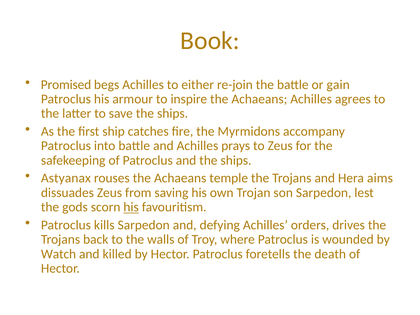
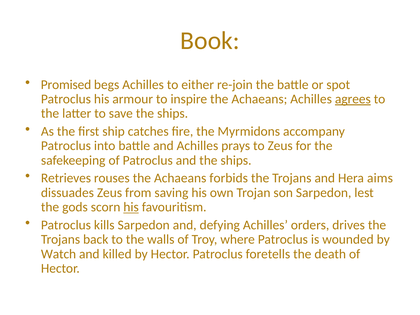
gain: gain -> spot (338, 85)
agrees underline: none -> present (353, 99)
Astyanax: Astyanax -> Retrieves (66, 178)
temple: temple -> forbids (229, 178)
